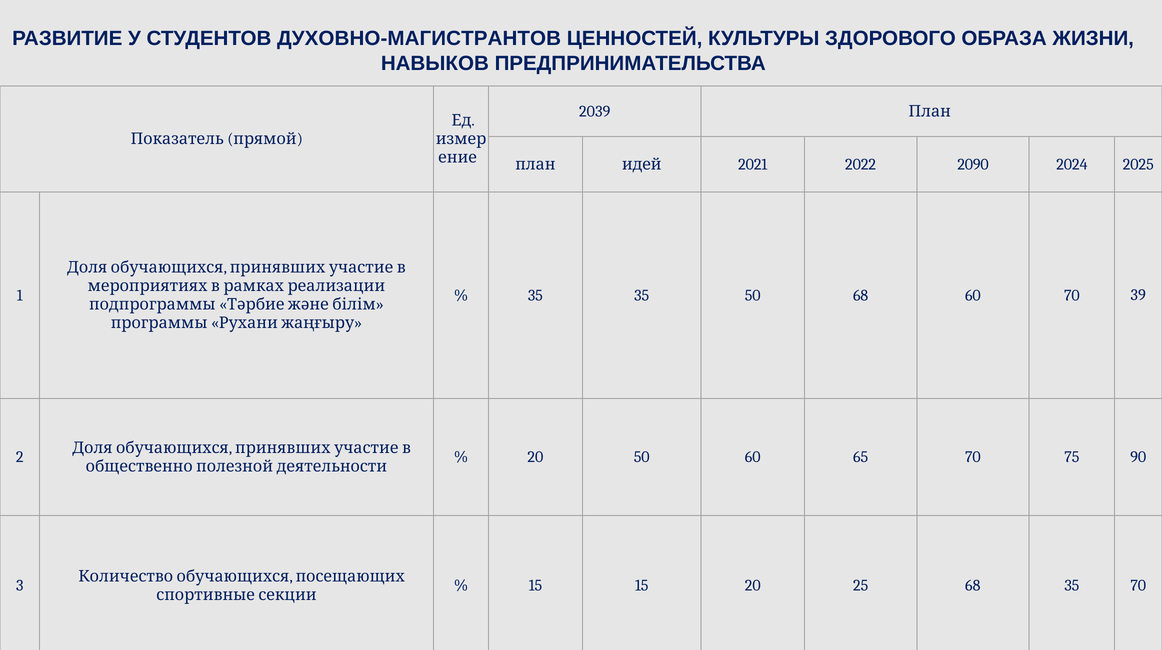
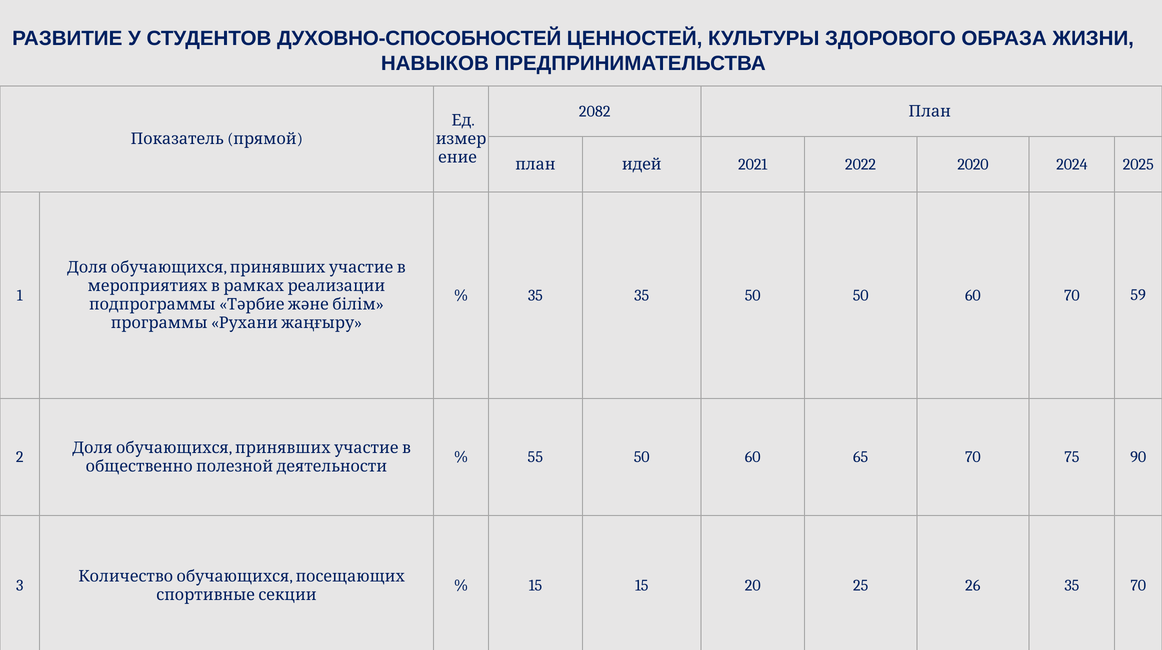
ДУХОВНО-МАГИСТРАНТОВ: ДУХОВНО-МАГИСТРАНТОВ -> ДУХОВНО-СПОСОБНОСТЕЙ (419, 39)
2039: 2039 -> 2082 (595, 111)
2090: 2090 -> 2020 (973, 164)
50 68: 68 -> 50 (861, 295)
39: 39 -> 59 (1138, 295)
20: 20 -> 55 (535, 457)
25 68: 68 -> 26 (973, 585)
